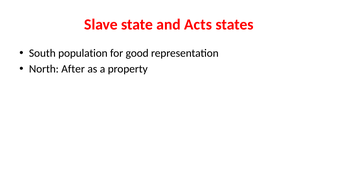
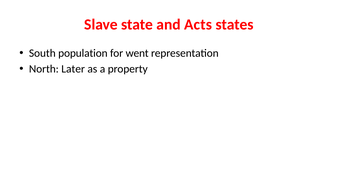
good: good -> went (137, 53)
After: After -> Later (73, 69)
